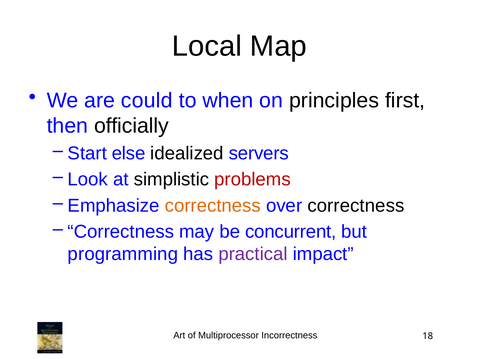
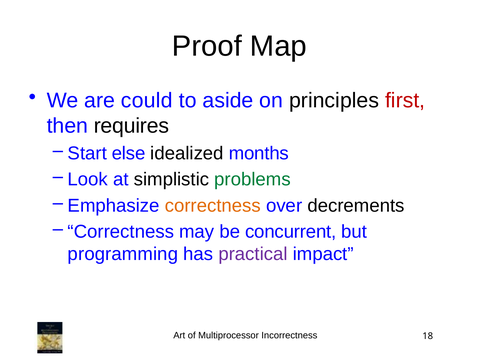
Local: Local -> Proof (207, 46)
when: when -> aside (228, 100)
first colour: black -> red (405, 100)
officially: officially -> requires (131, 126)
servers: servers -> months (259, 154)
problems colour: red -> green (253, 180)
over correctness: correctness -> decrements (356, 206)
